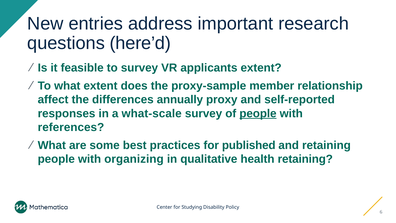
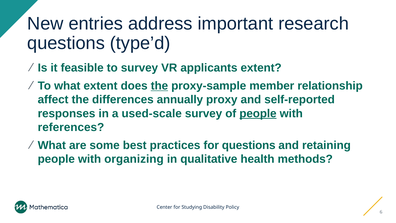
here’d: here’d -> type’d (140, 43)
the underline: none -> present (159, 86)
what-scale: what-scale -> used-scale (152, 113)
for published: published -> questions (249, 145)
health retaining: retaining -> methods (305, 159)
